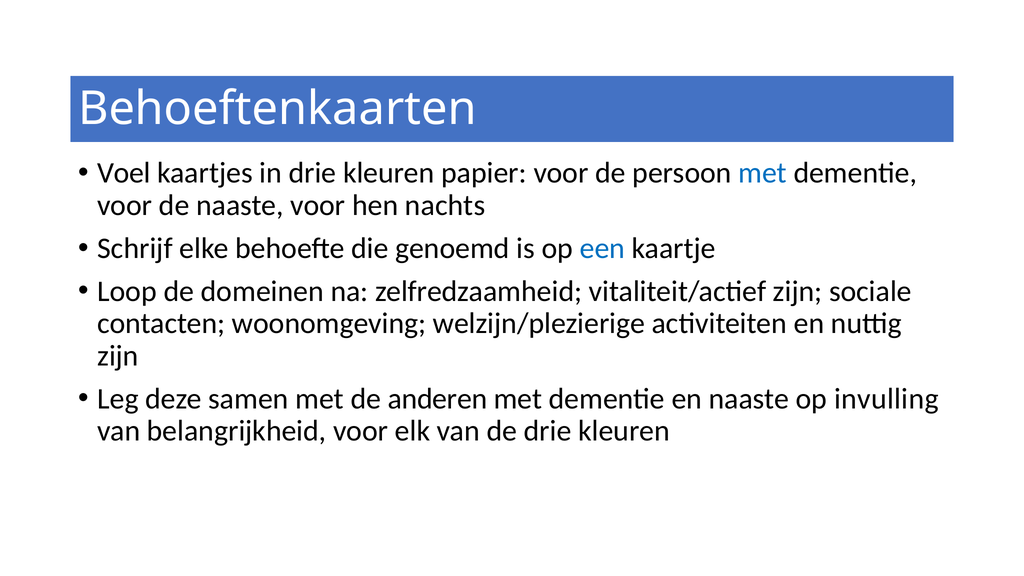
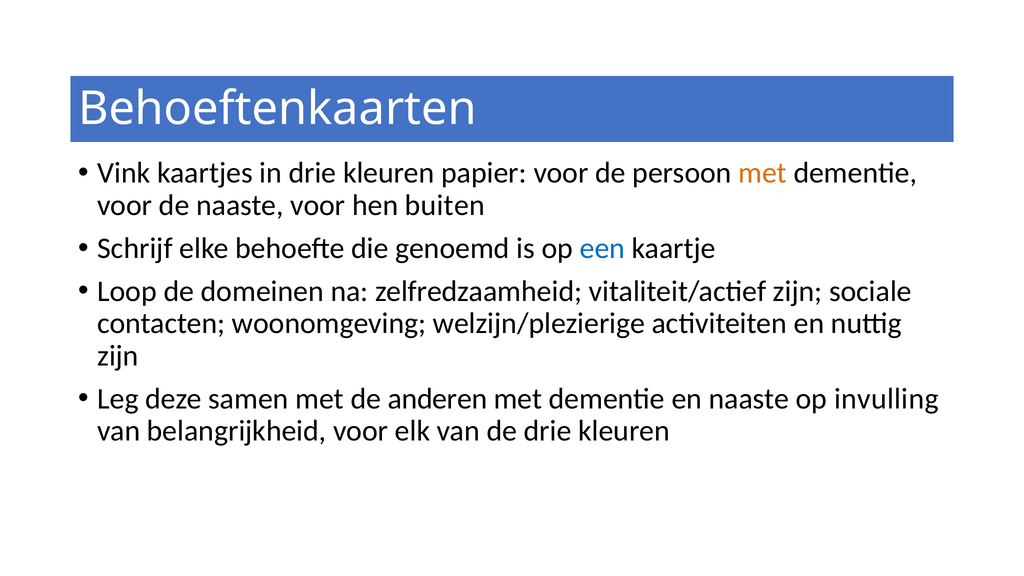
Voel: Voel -> Vink (124, 173)
met colour: blue -> orange (763, 173)
nachts: nachts -> buiten (445, 205)
